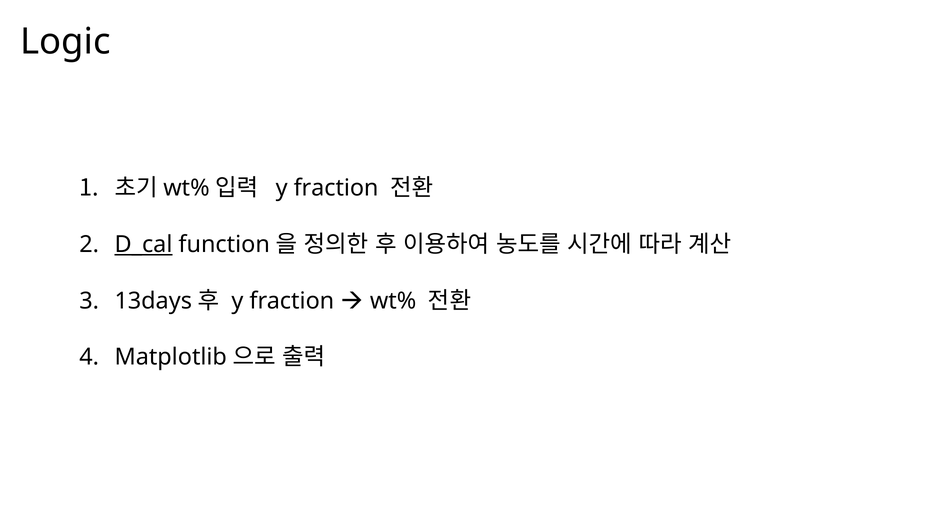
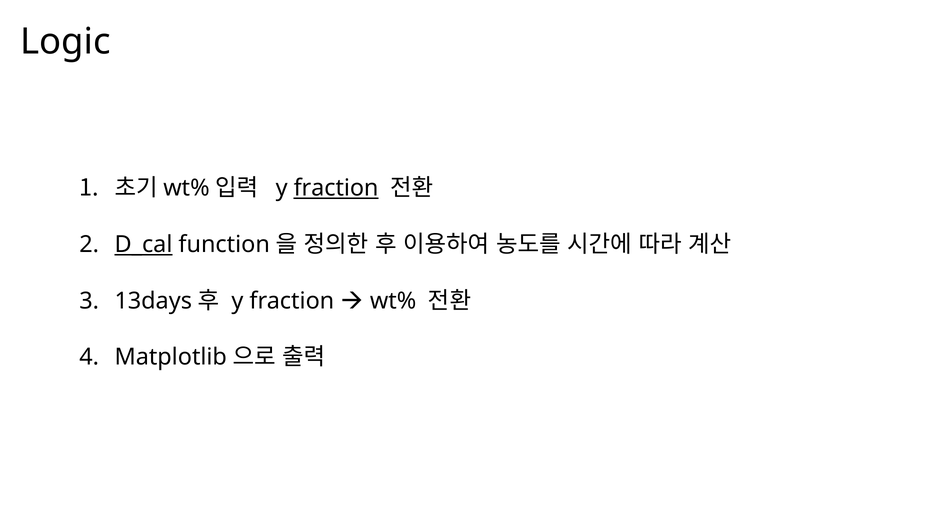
fraction underline: none -> present (336, 188)
